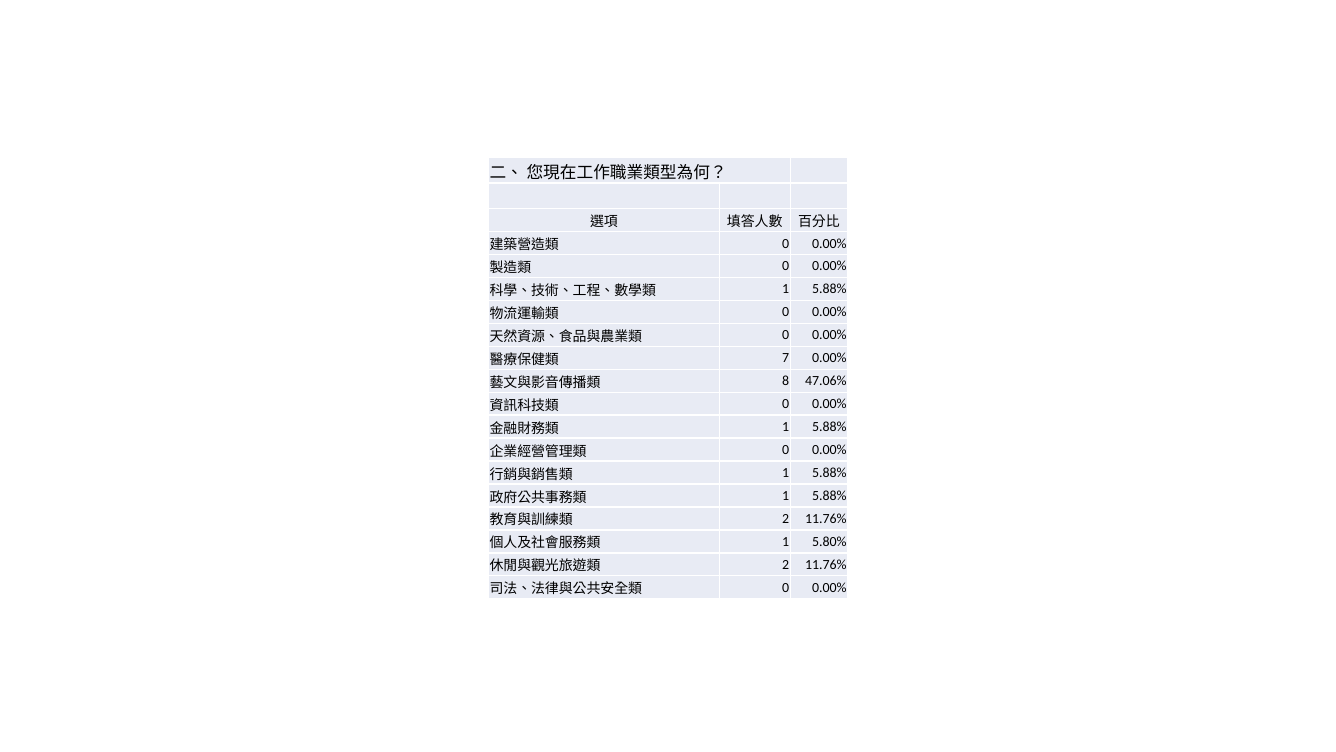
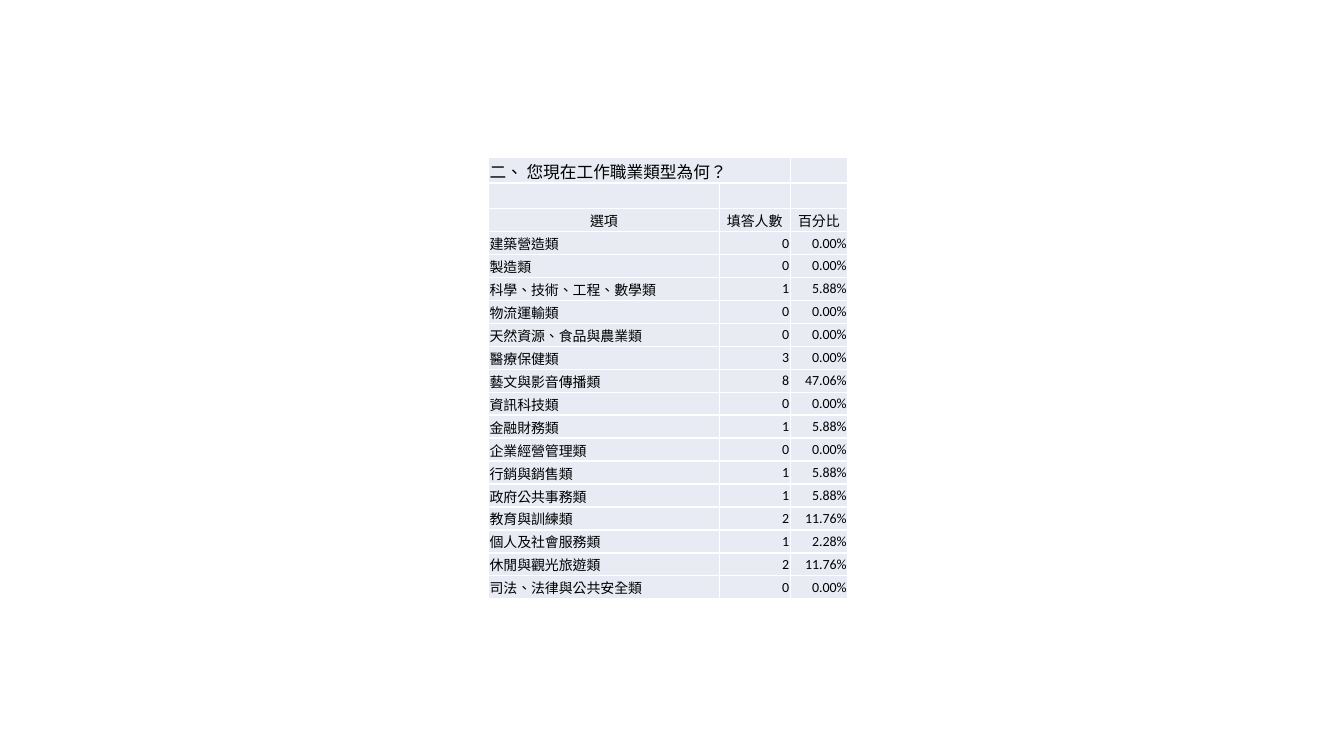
7: 7 -> 3 (786, 358)
5.80%: 5.80% -> 2.28% (829, 542)
